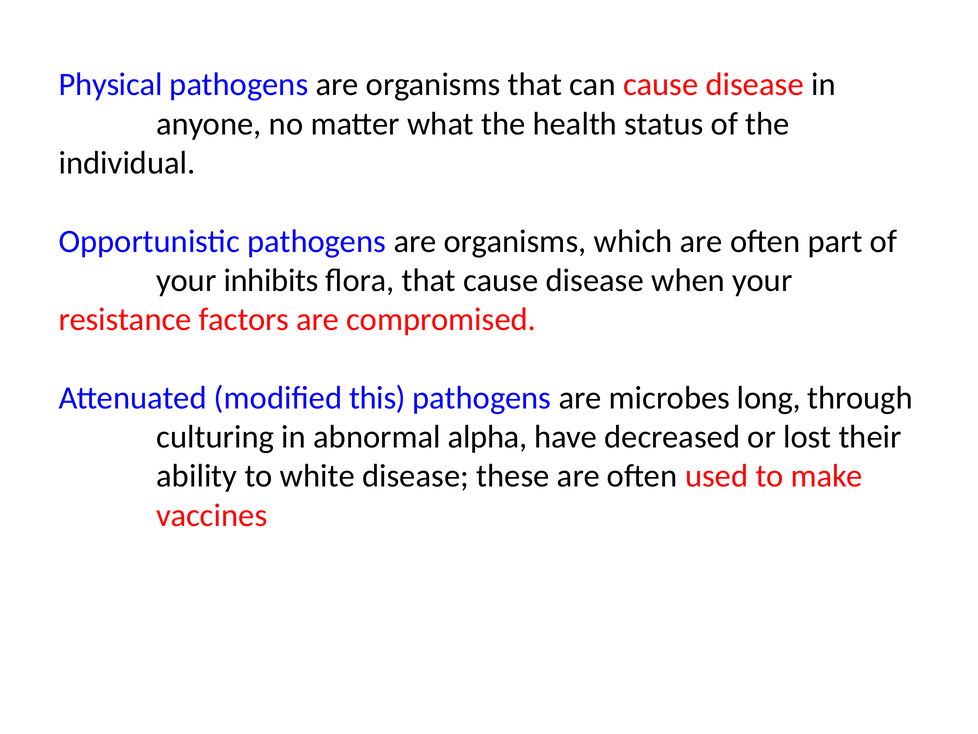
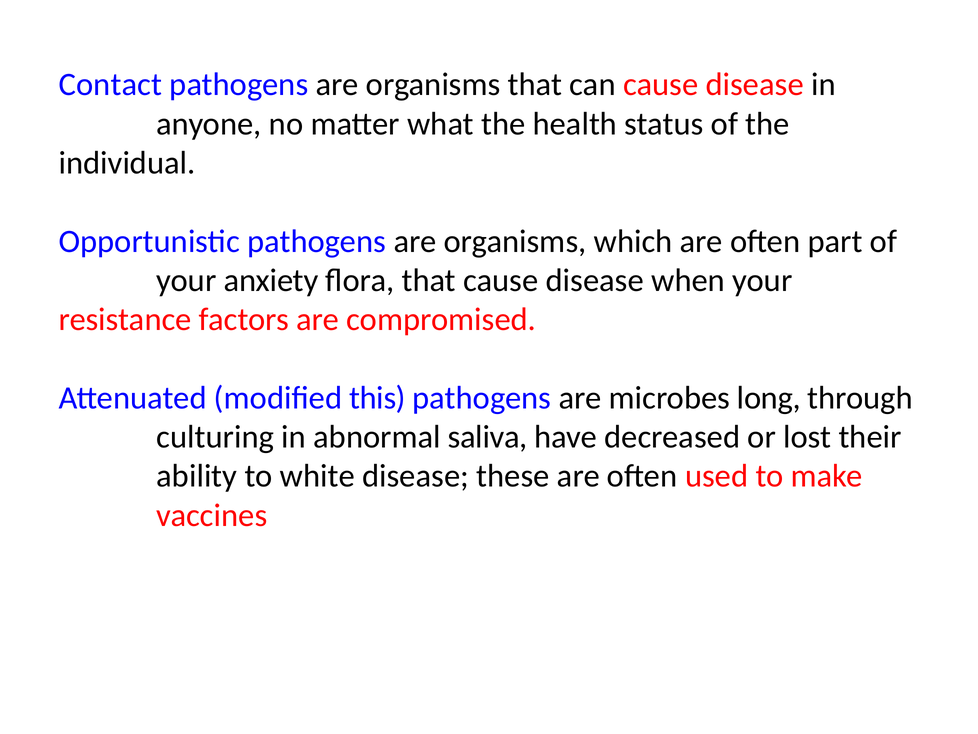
Physical: Physical -> Contact (110, 85)
inhibits: inhibits -> anxiety (271, 280)
alpha: alpha -> saliva (488, 437)
